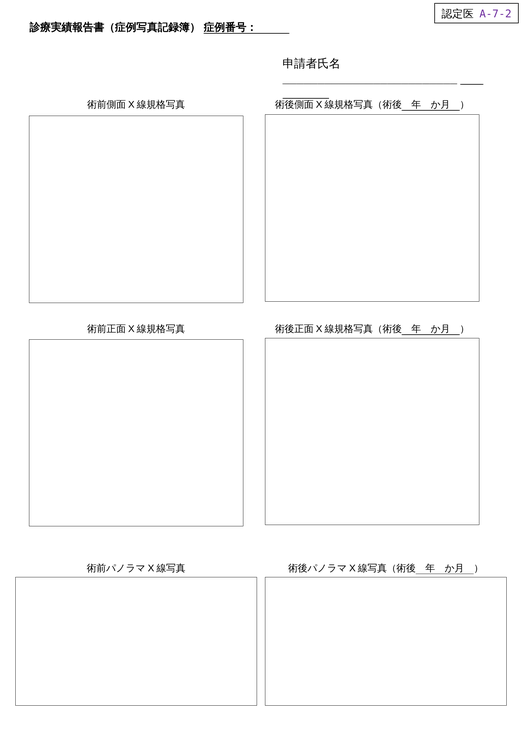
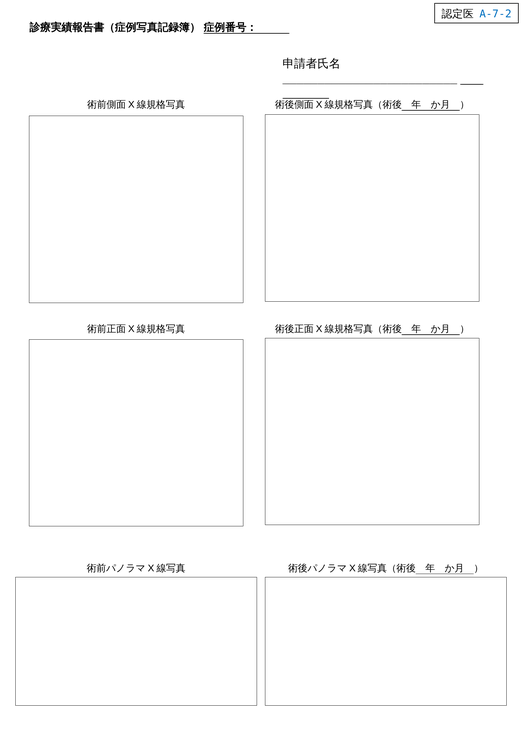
A-7-2 colour: purple -> blue (495, 14)
